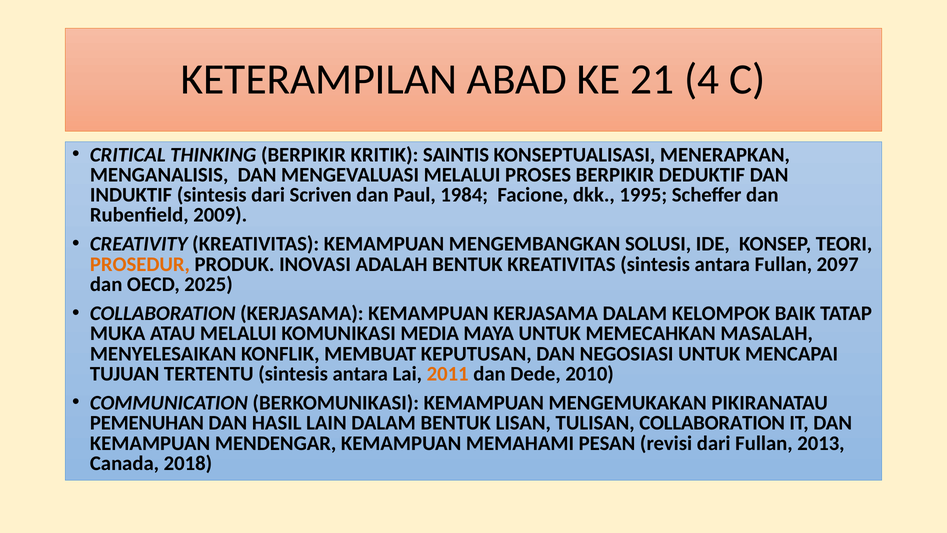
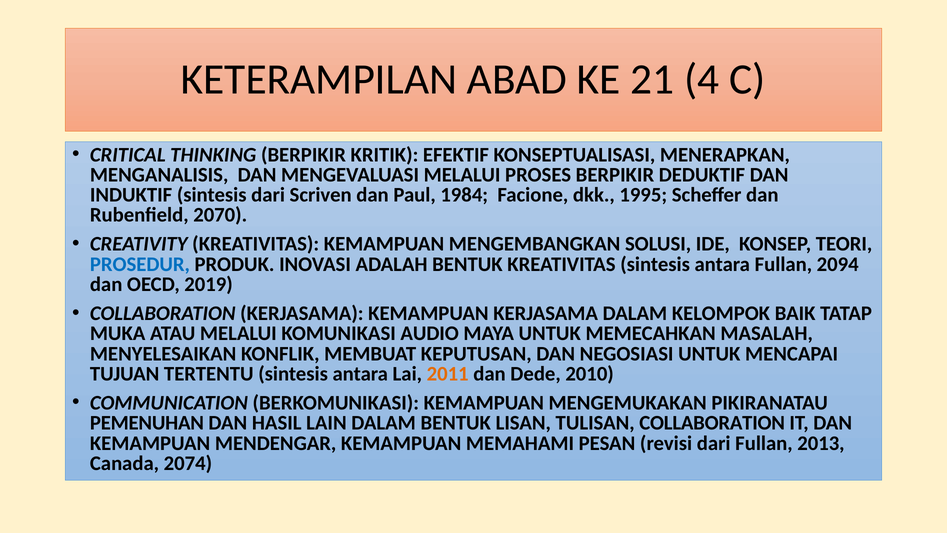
SAINTIS: SAINTIS -> EFEKTIF (456, 155)
2009: 2009 -> 2070 (220, 215)
PROSEDUR colour: orange -> blue (140, 264)
2097: 2097 -> 2094 (838, 264)
2025: 2025 -> 2019 (209, 284)
MEDIA: MEDIA -> AUDIO (430, 333)
2018: 2018 -> 2074 (188, 463)
